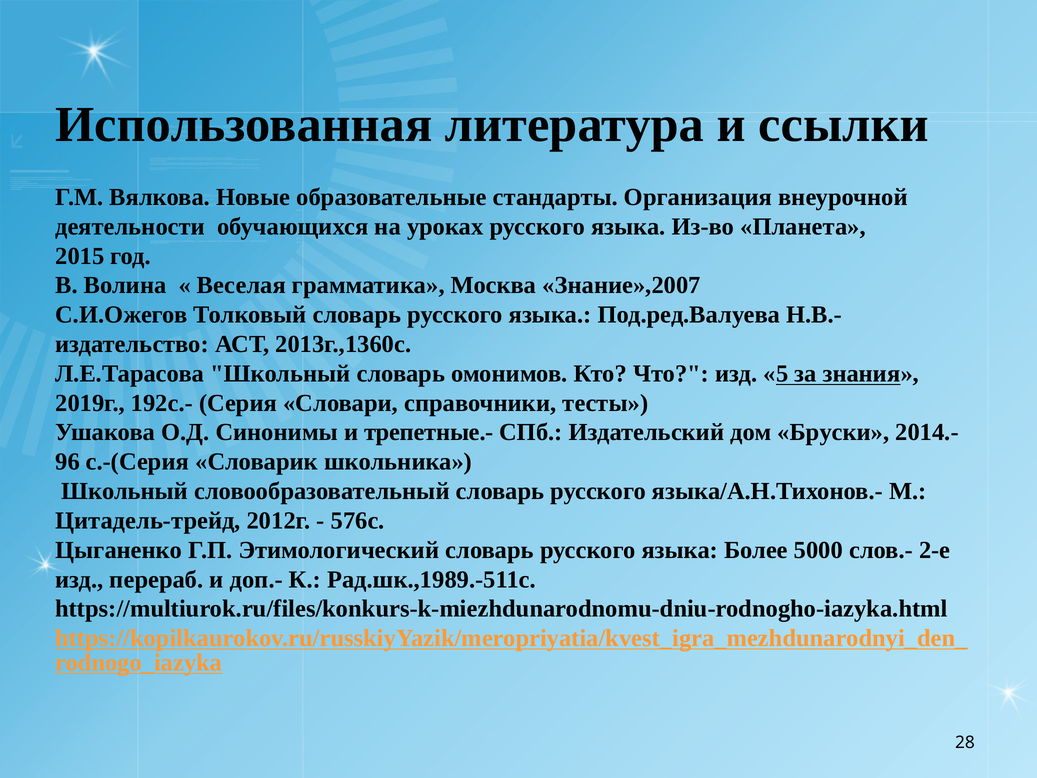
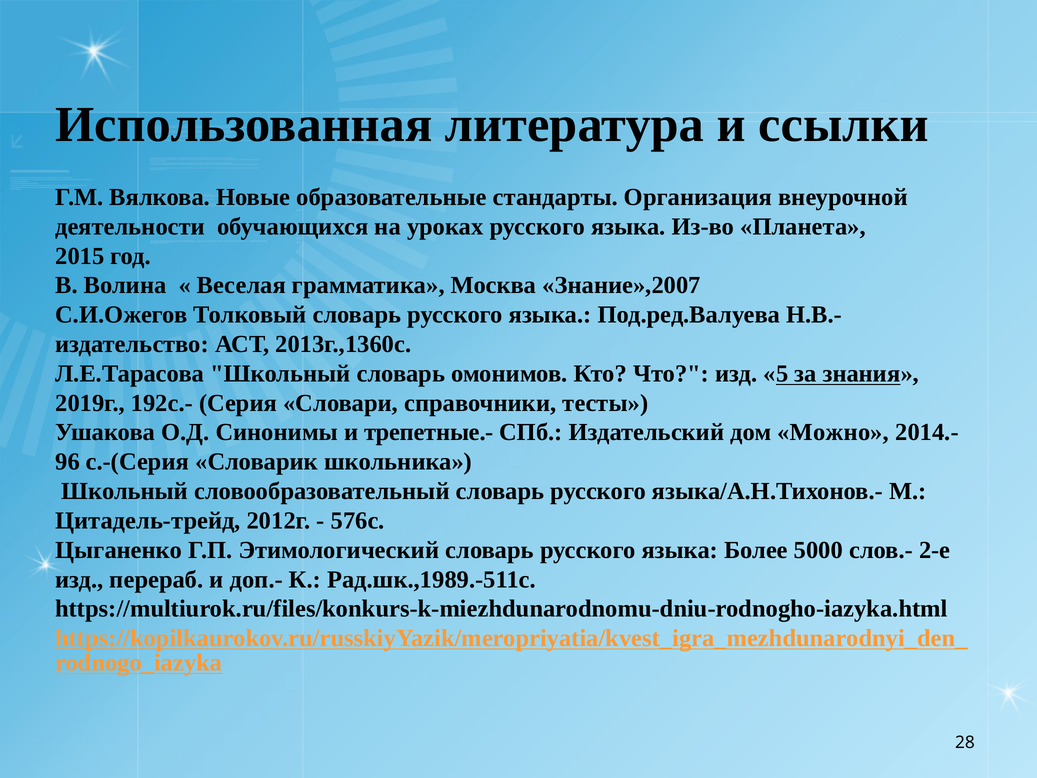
Бруски: Бруски -> Можно (833, 432)
